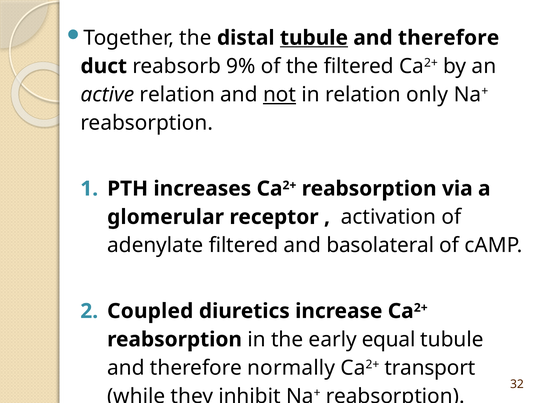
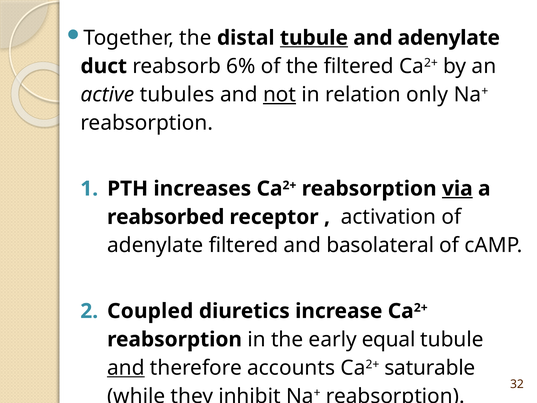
therefore: therefore -> adenylate (449, 38)
9%: 9% -> 6% (241, 66)
active relation: relation -> tubules (177, 95)
via underline: none -> present (457, 189)
glomerular: glomerular -> reabsorbed (166, 217)
and underline: none -> present (126, 368)
normally: normally -> accounts (291, 368)
transport: transport -> saturable (430, 368)
